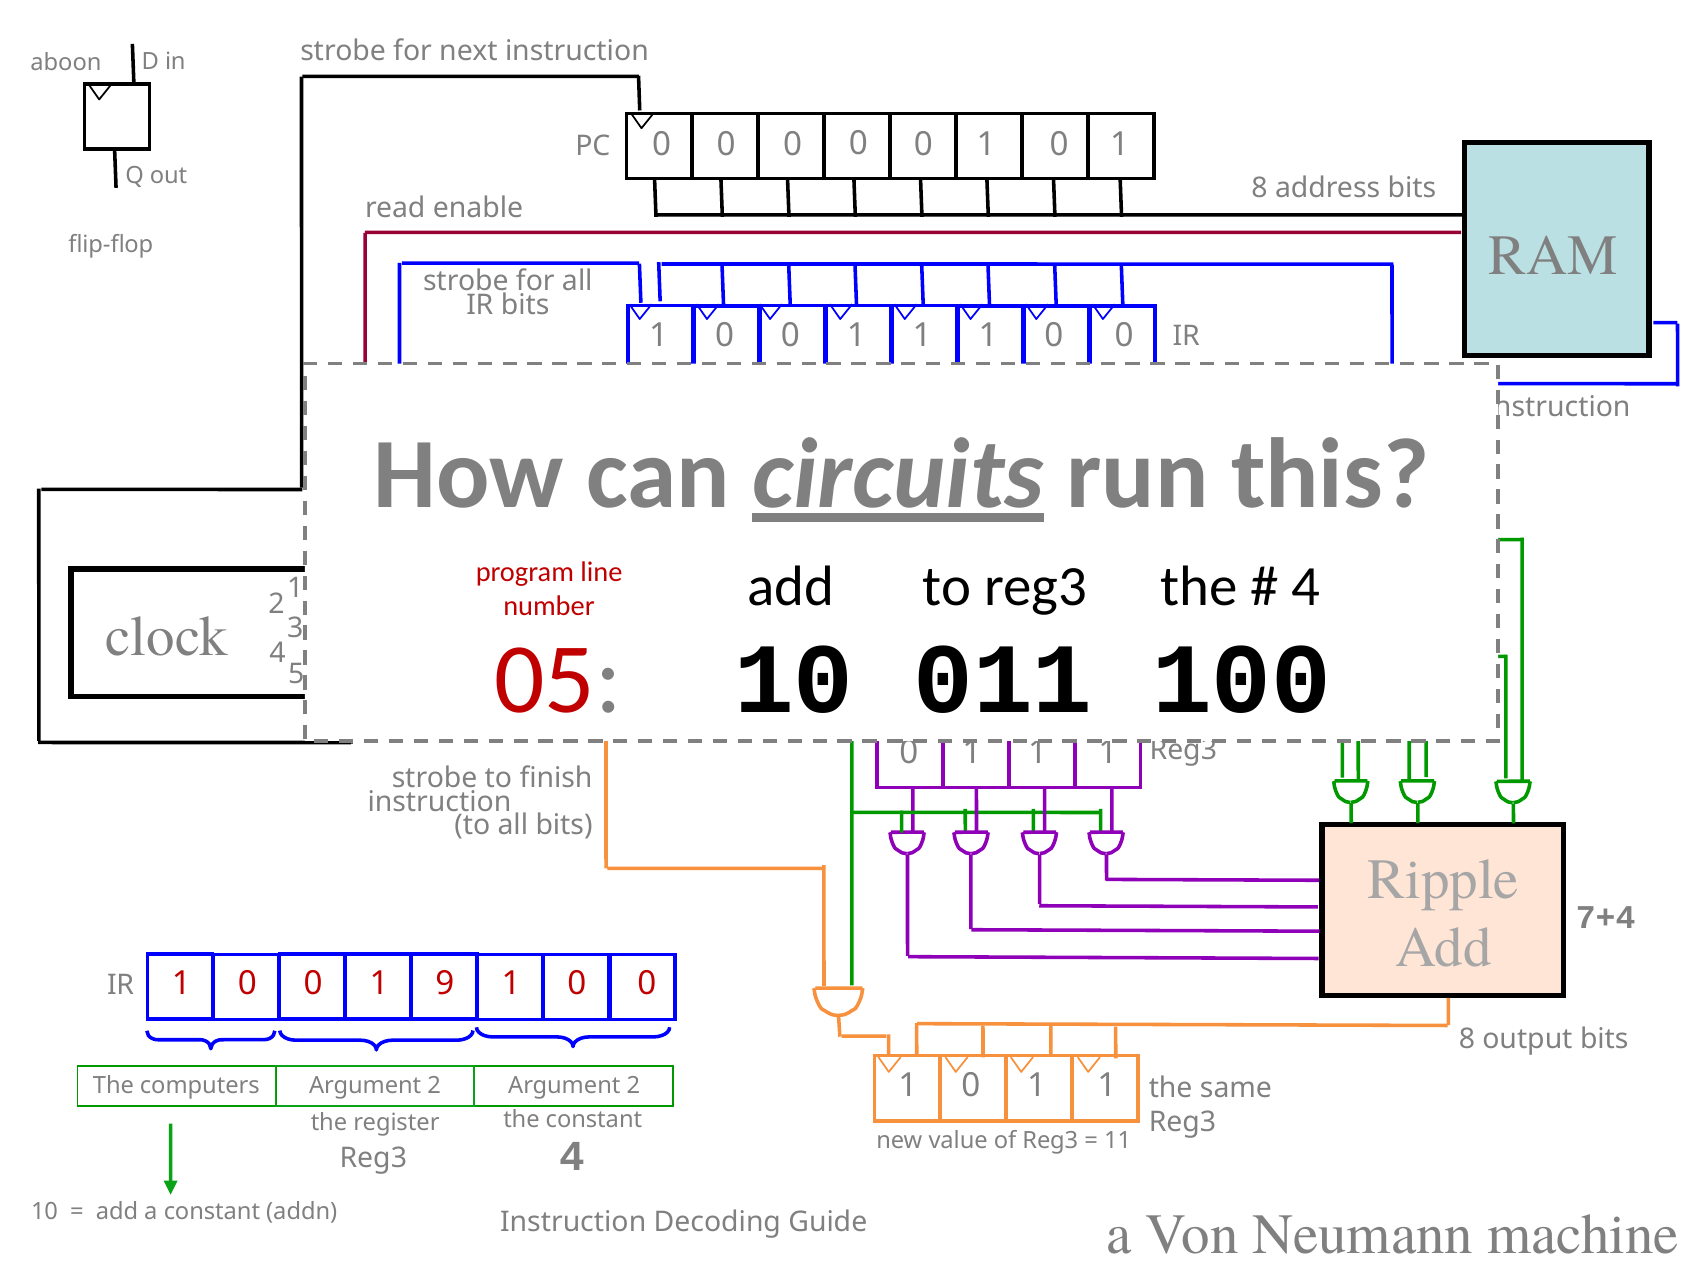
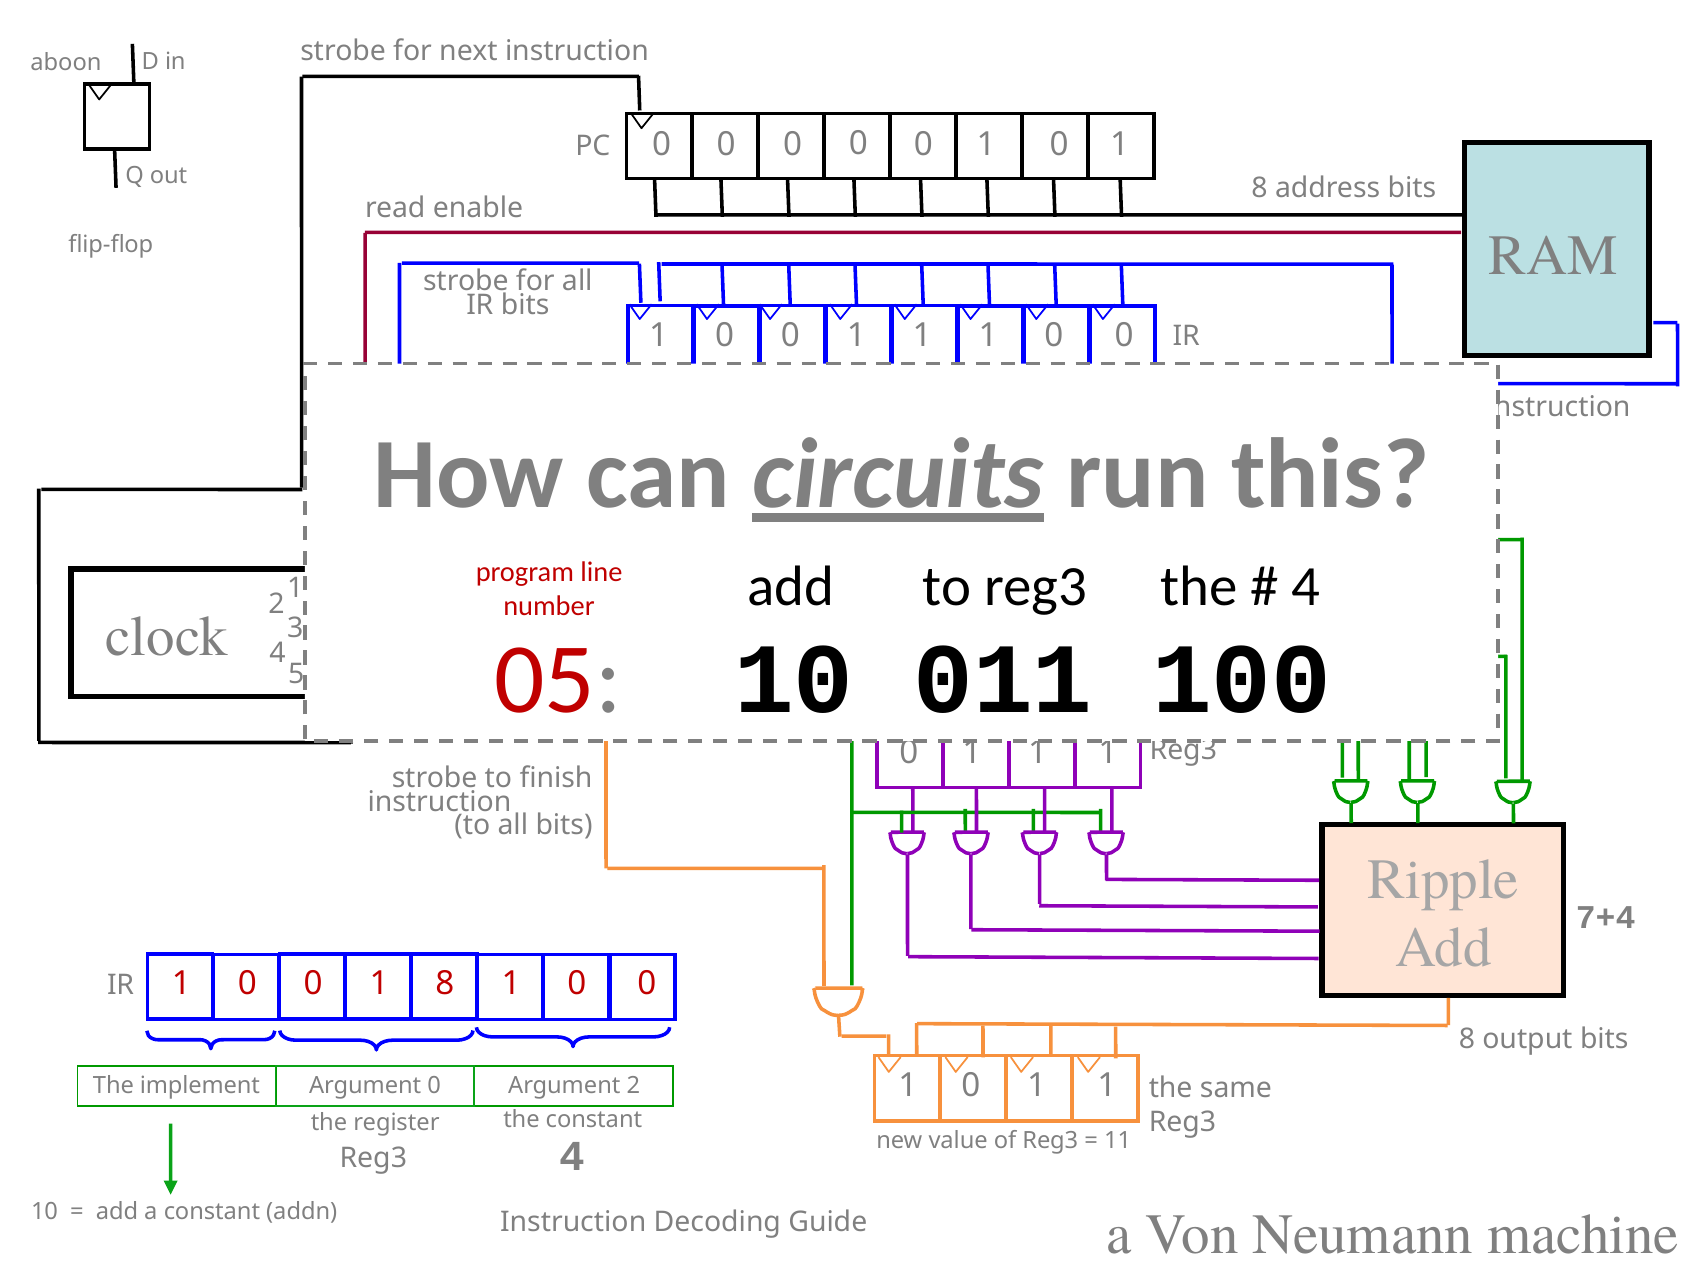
1 9: 9 -> 8 (445, 983)
computers: computers -> implement (200, 1085)
2: 2 -> 0 (434, 1085)
